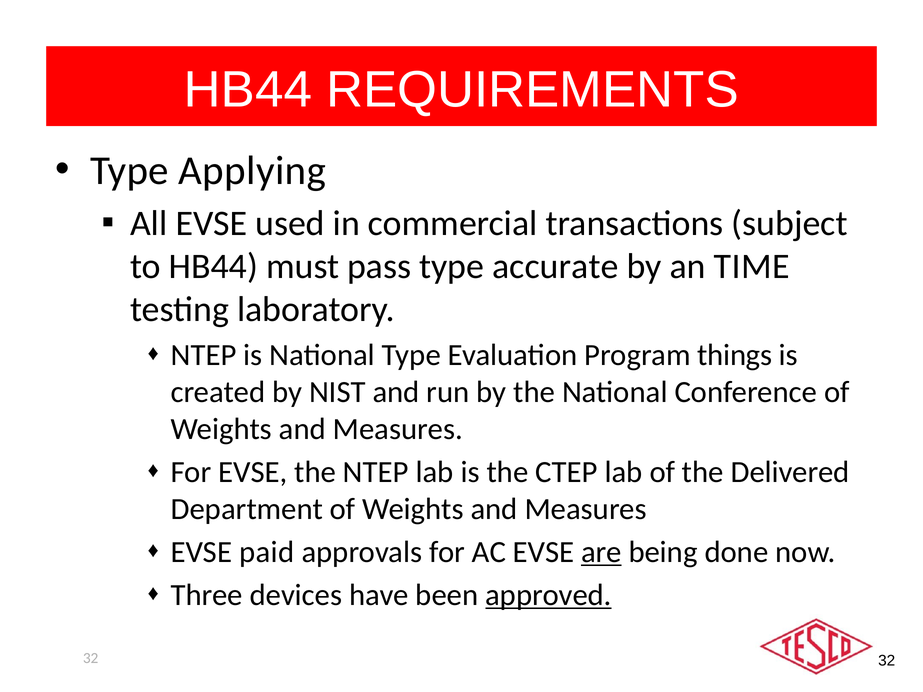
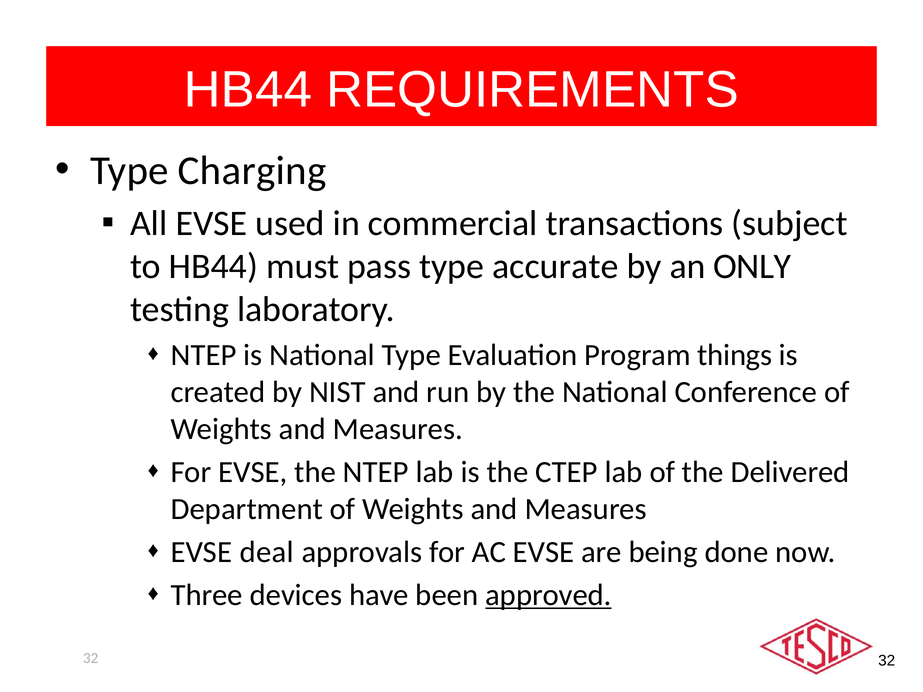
Applying: Applying -> Charging (252, 171)
TIME: TIME -> ONLY (752, 267)
paid: paid -> deal (267, 552)
are underline: present -> none (601, 552)
